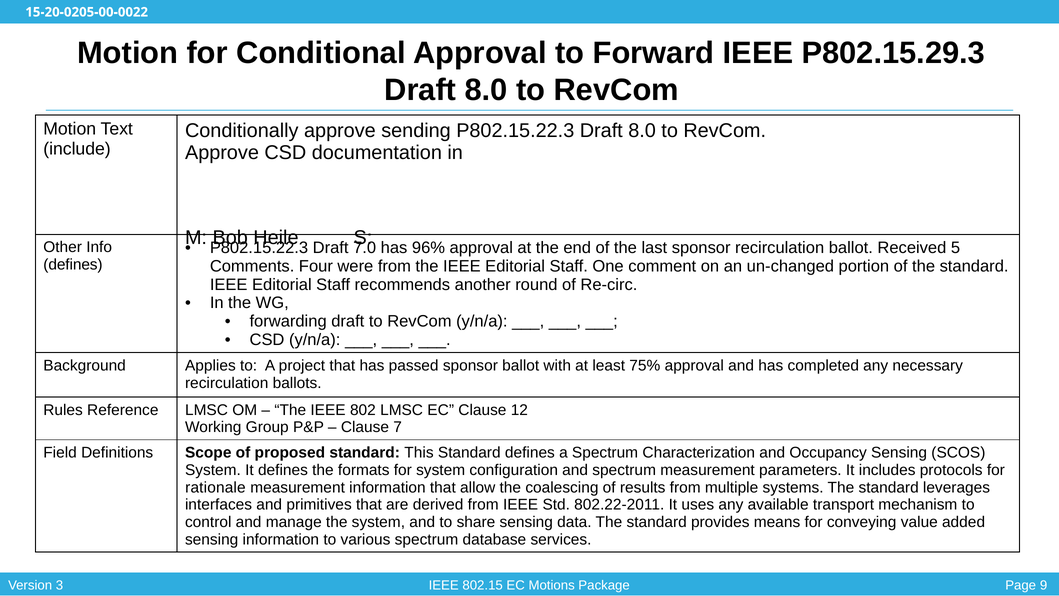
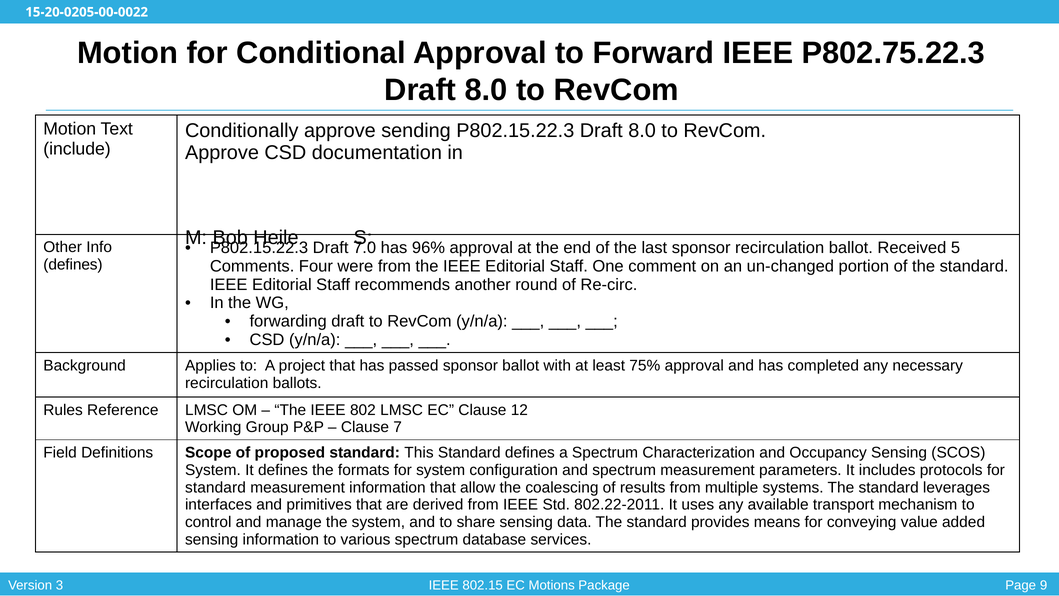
P802.15.29.3: P802.15.29.3 -> P802.75.22.3 (893, 53)
rationale: rationale -> standard (215, 487)
